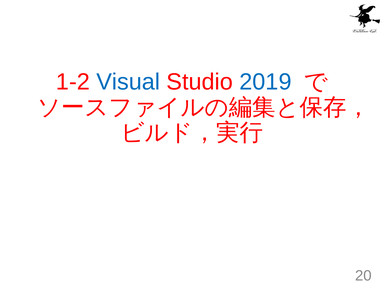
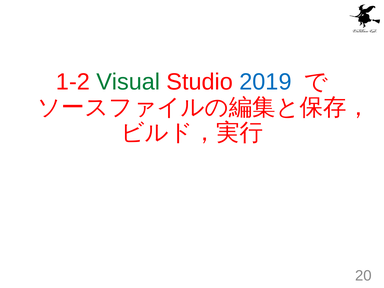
Visual colour: blue -> green (128, 82)
